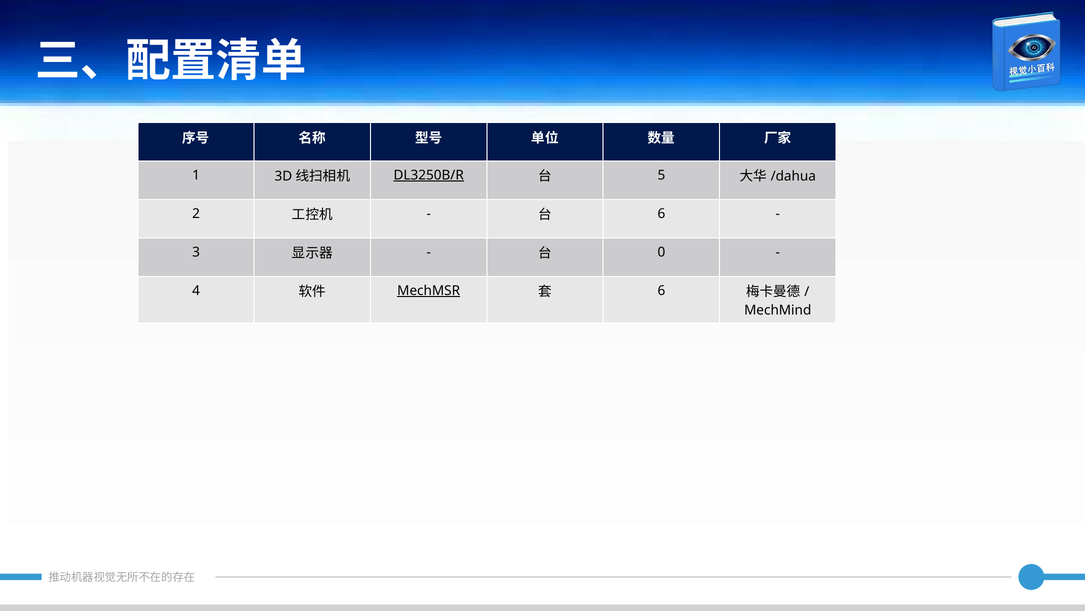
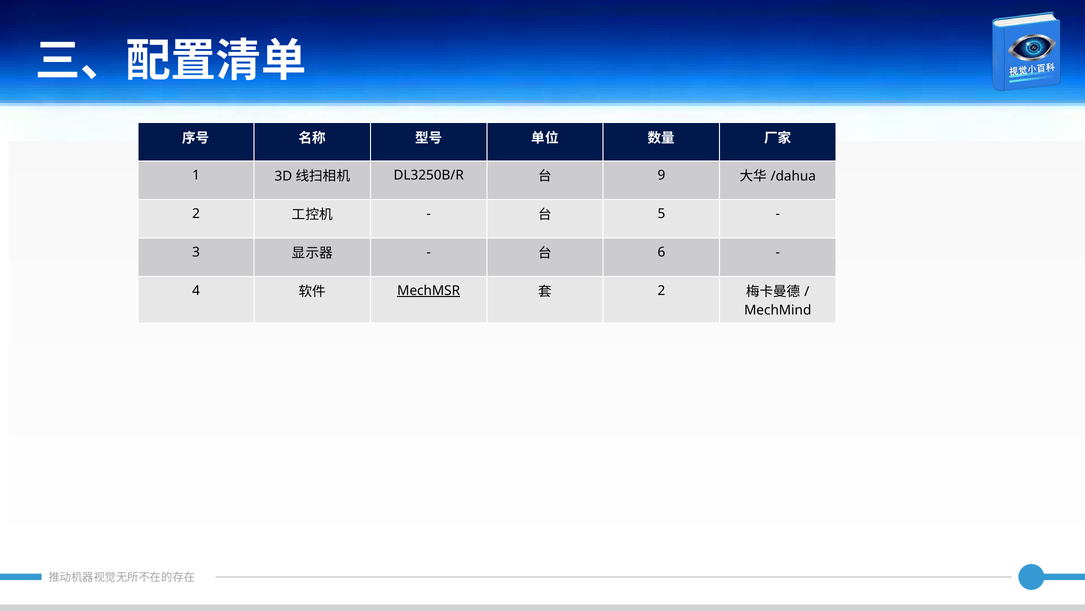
DL3250B/R underline: present -> none (429, 175)
5: 5 -> 9 (661, 175)
6: 6 -> 5 (661, 214)
0: 0 -> 6 (661, 252)
6: 6 -> 2 (661, 290)
